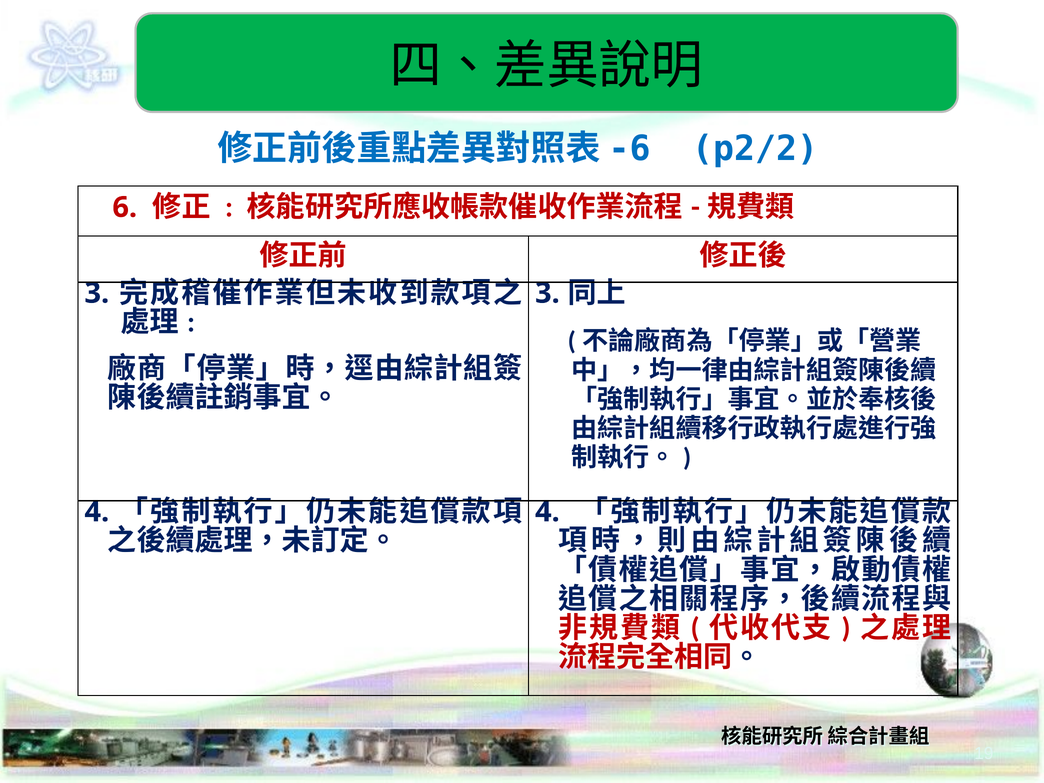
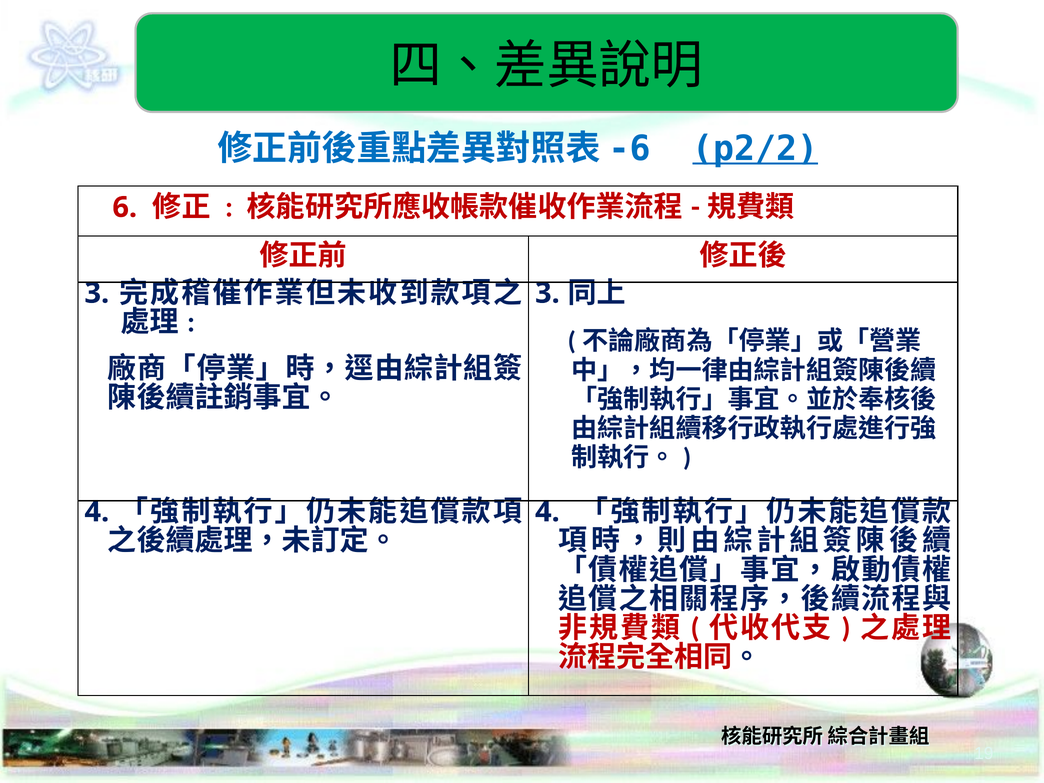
p2/2 underline: none -> present (755, 149)
